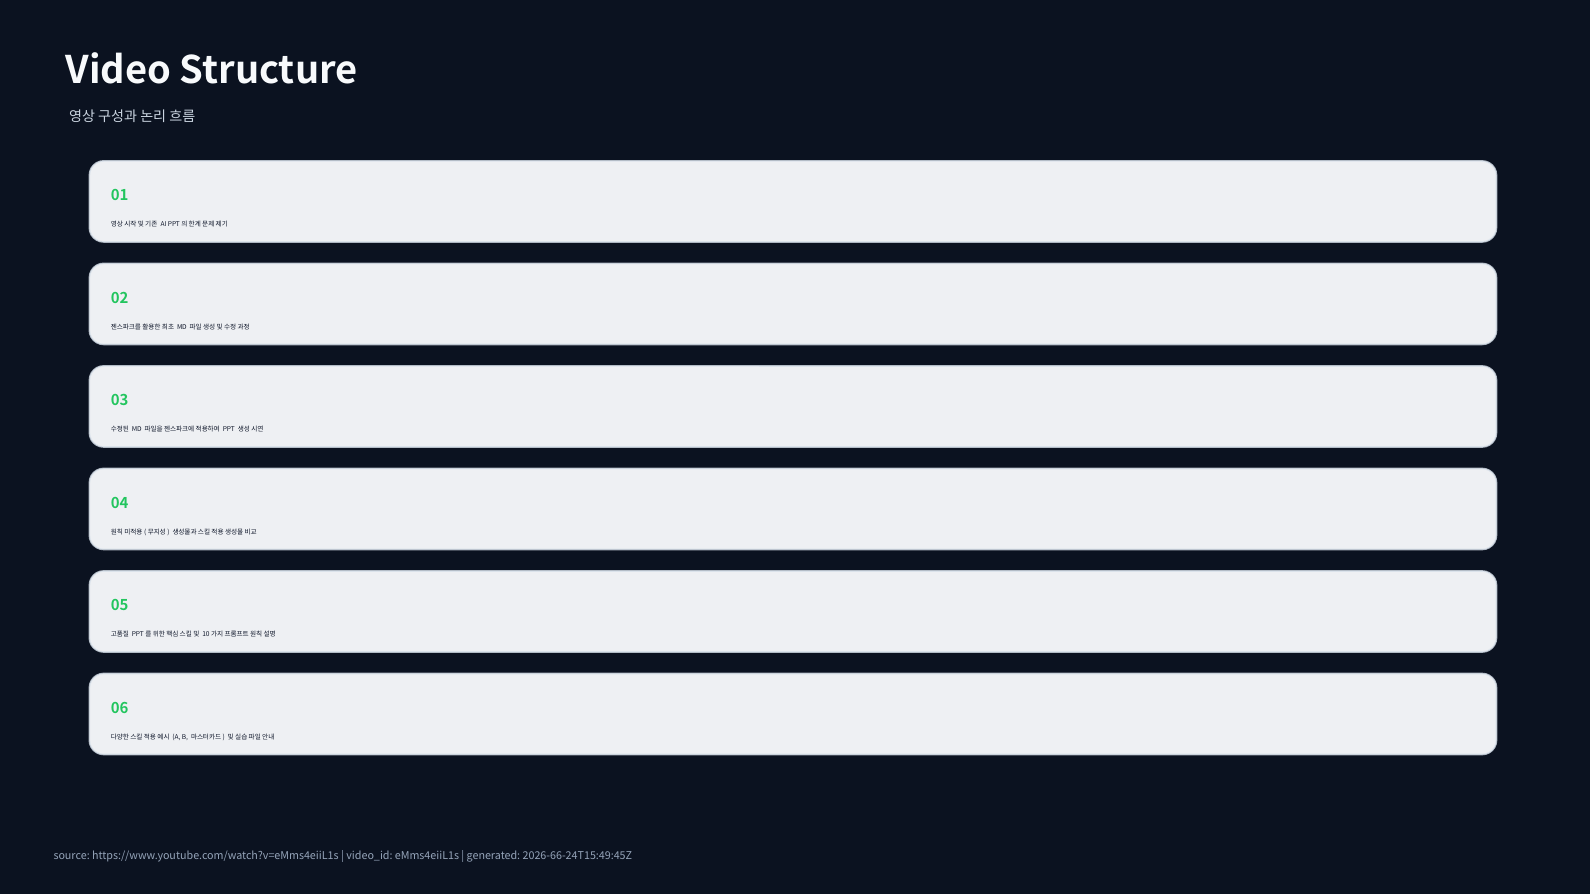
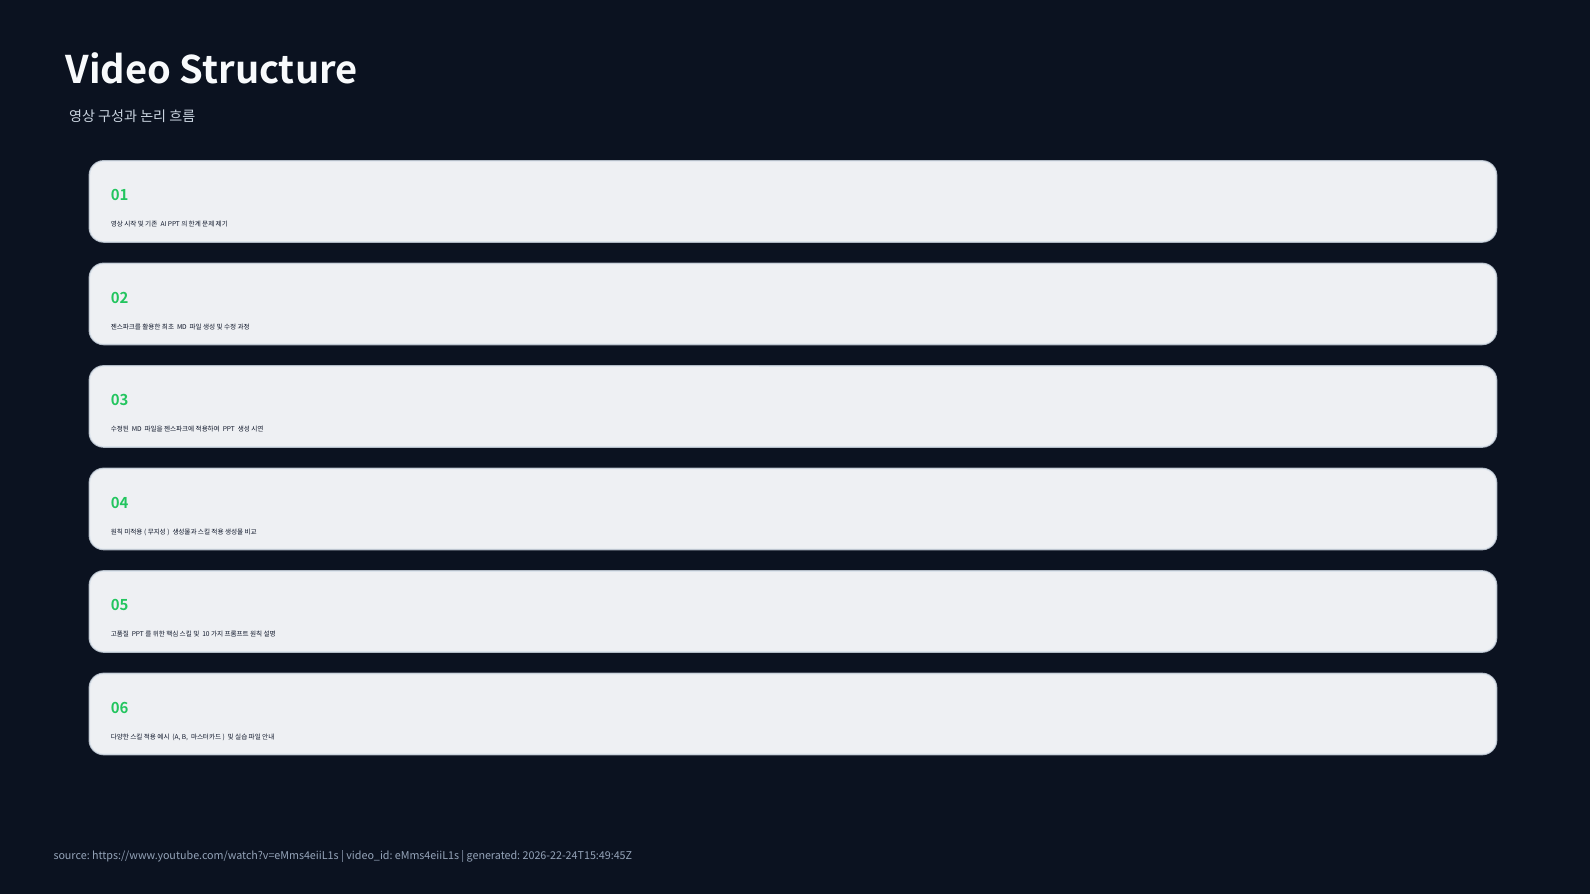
2026-66-24T15:49:45Z: 2026-66-24T15:49:45Z -> 2026-22-24T15:49:45Z (577, 856)
